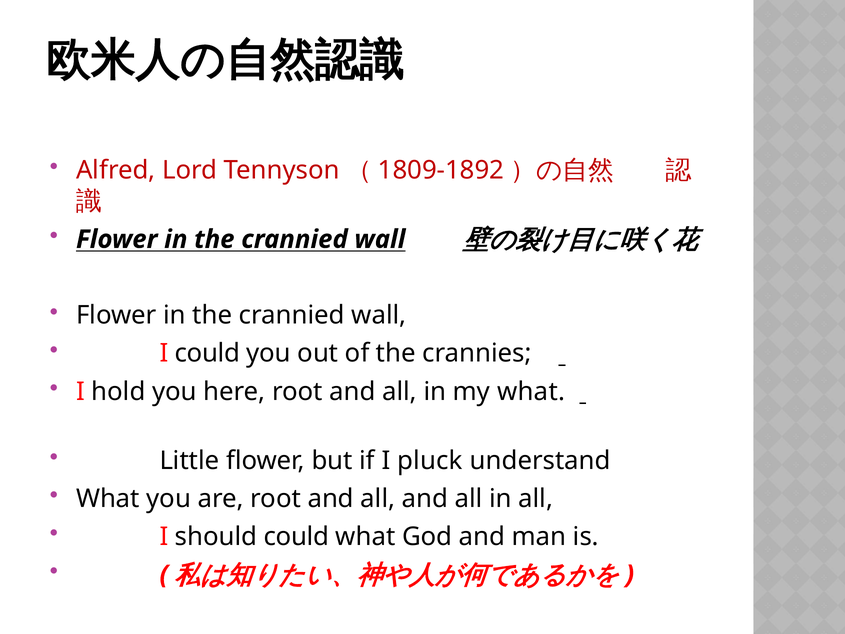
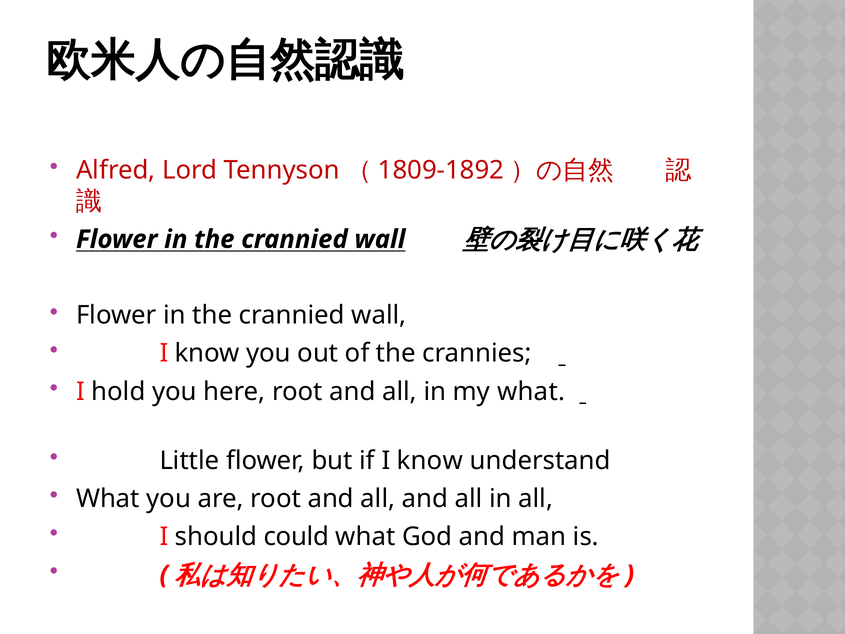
could: could -> know (207, 353)
if I pluck: pluck -> know (430, 460)
